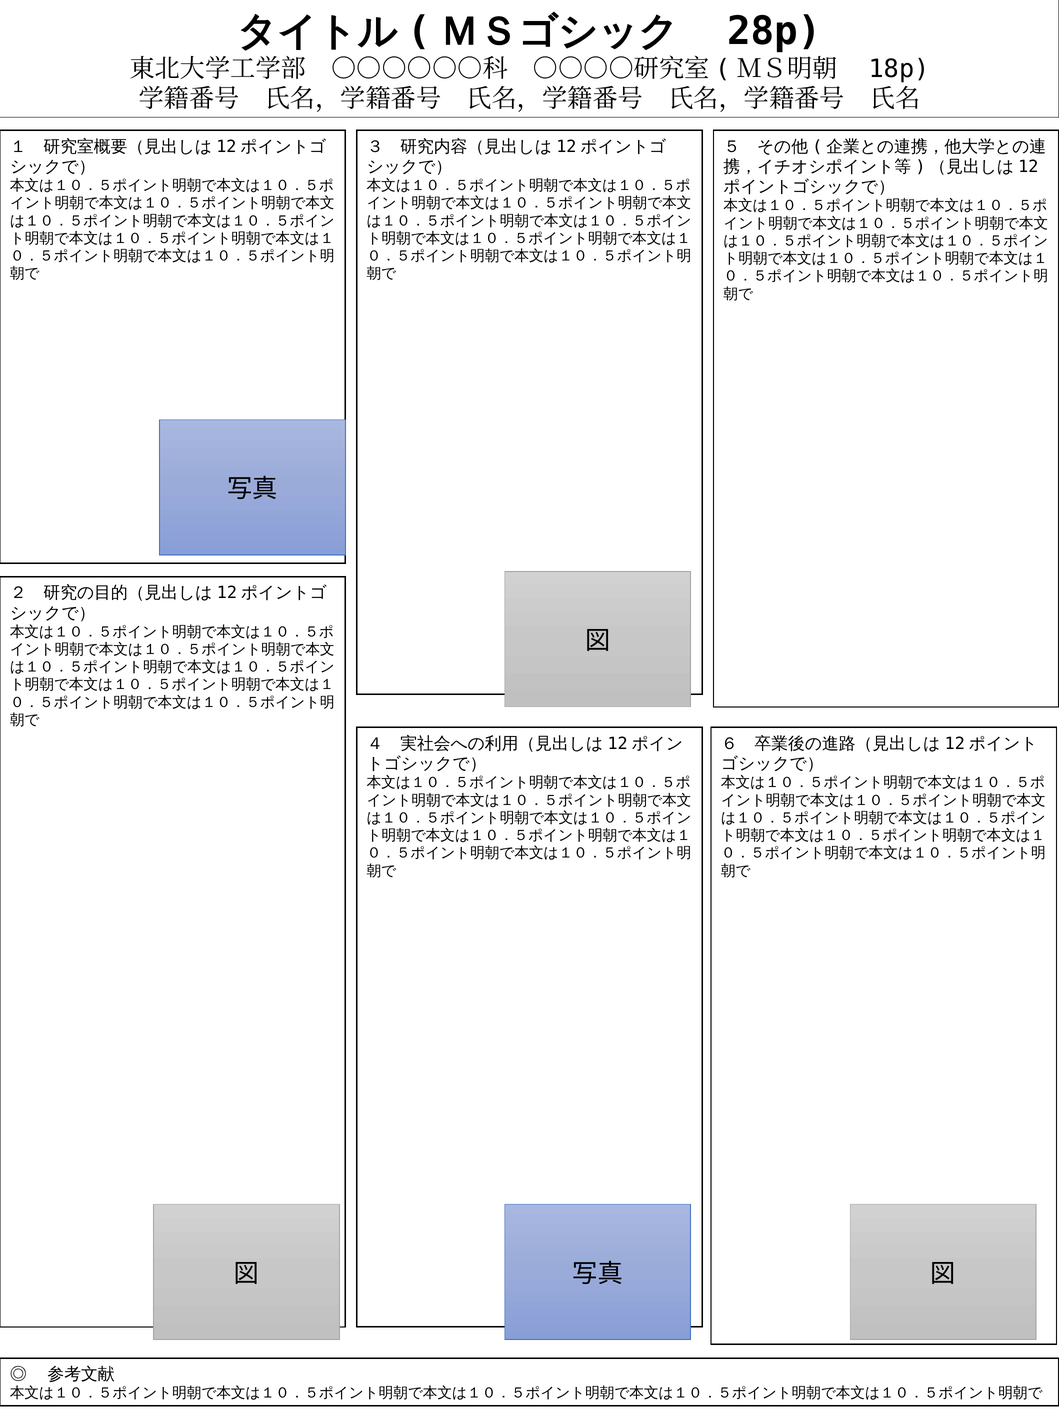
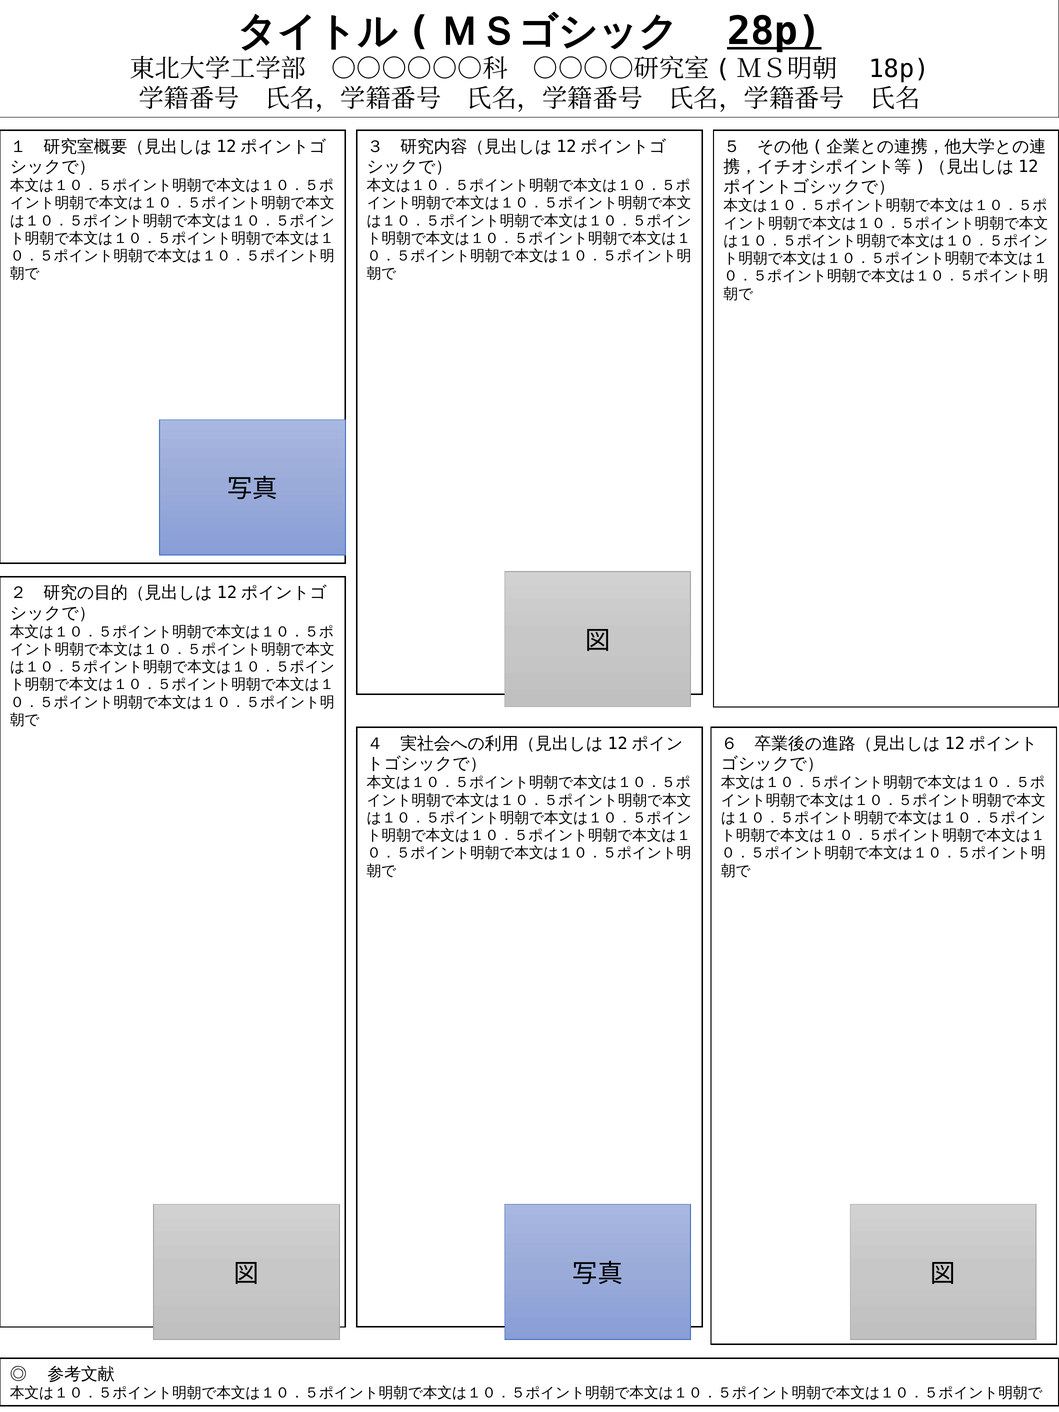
28p underline: none -> present (774, 31)
